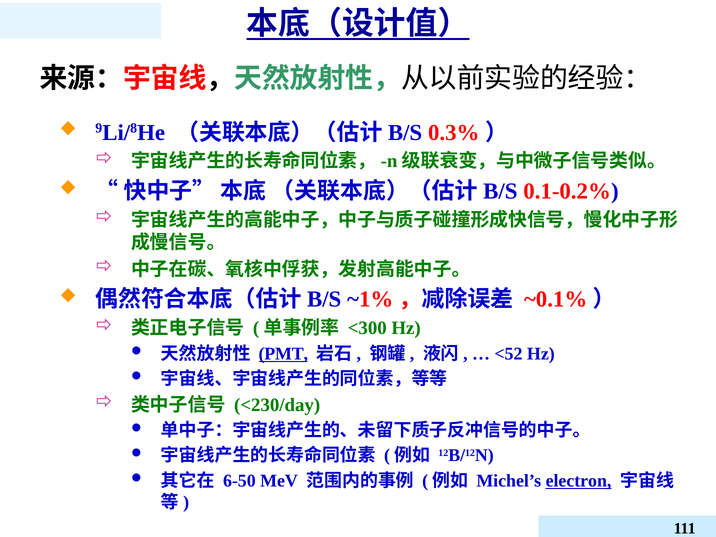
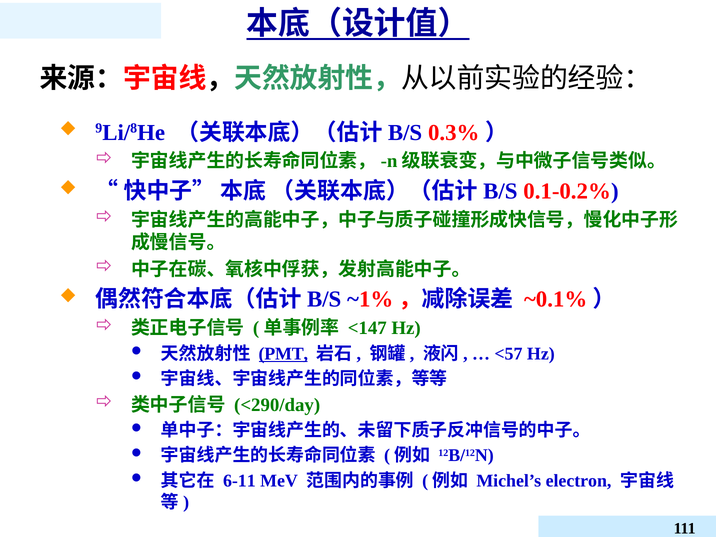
<300: <300 -> <147 (367, 328)
<52: <52 -> <57 (508, 354)
<230/day: <230/day -> <290/day (277, 405)
6-50: 6-50 -> 6-11 (239, 481)
electron underline: present -> none (579, 481)
